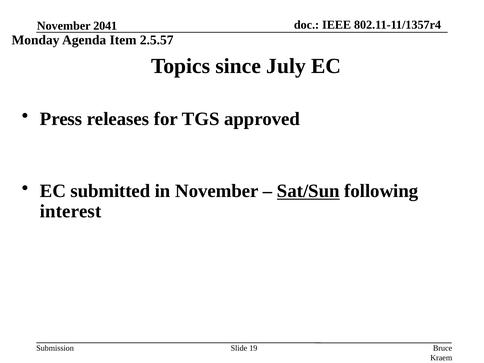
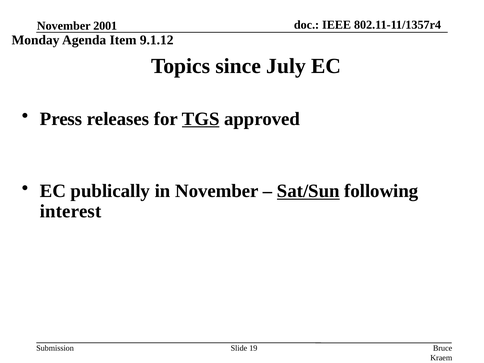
2041: 2041 -> 2001 (105, 26)
2.5.57: 2.5.57 -> 9.1.12 (157, 40)
TGS underline: none -> present (201, 119)
submitted: submitted -> publically (110, 191)
